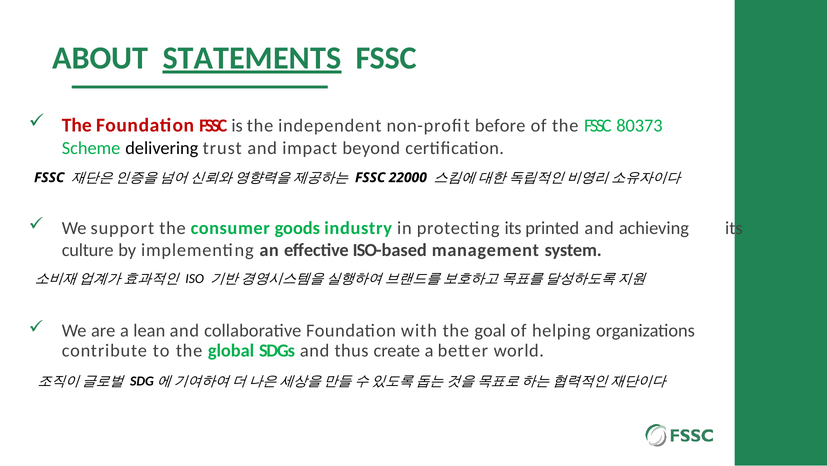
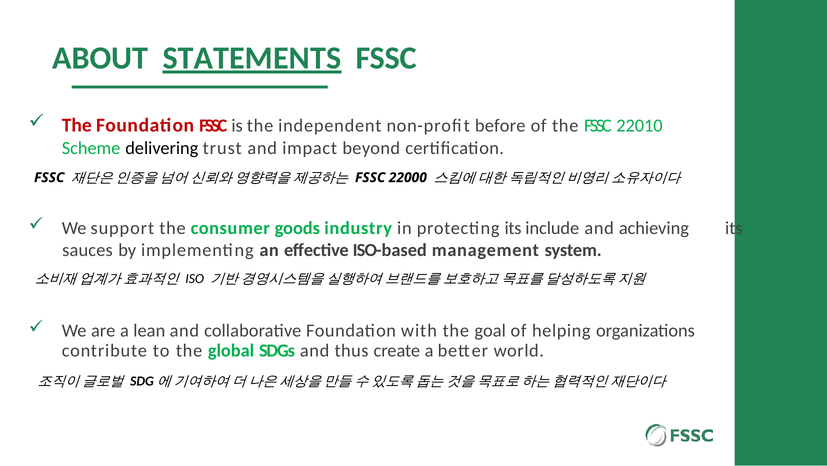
80373: 80373 -> 22010 (639, 126)
printed: printed -> include (552, 228)
culture: culture -> sauces (87, 250)
